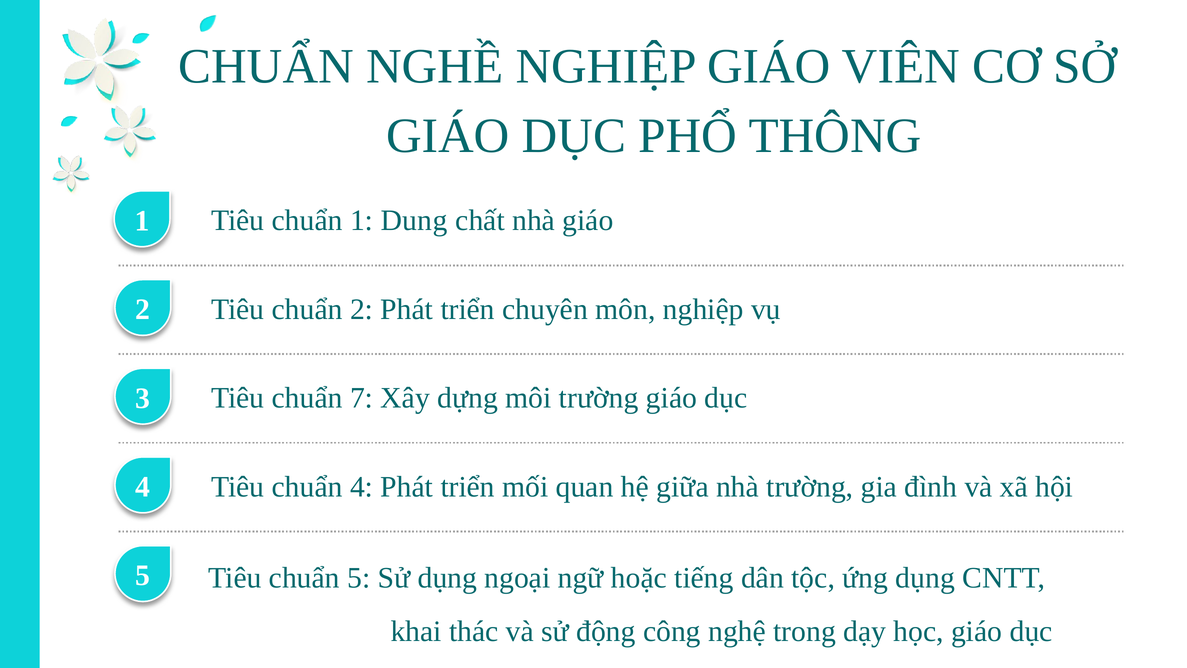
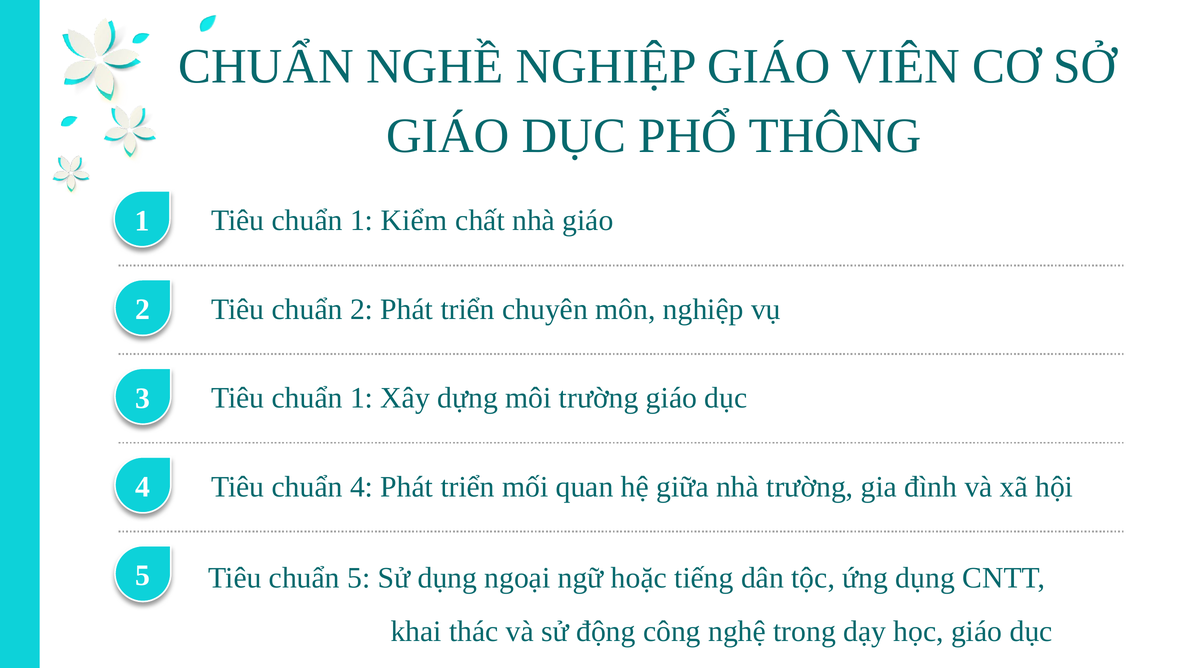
Dung: Dung -> Kiểm (414, 221)
7: 7 -> 1 (362, 398)
